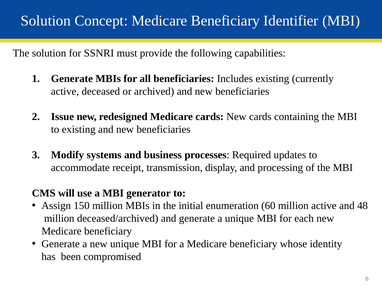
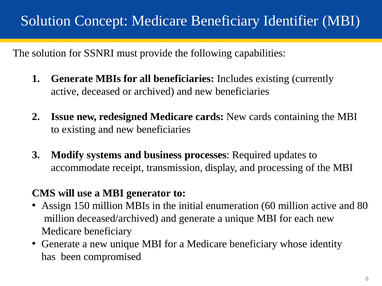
48: 48 -> 80 (363, 206)
